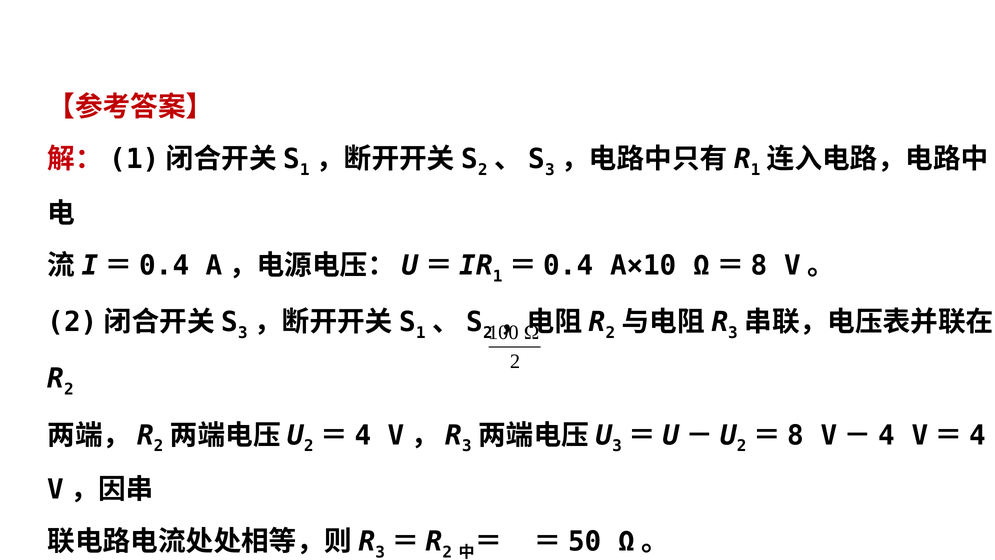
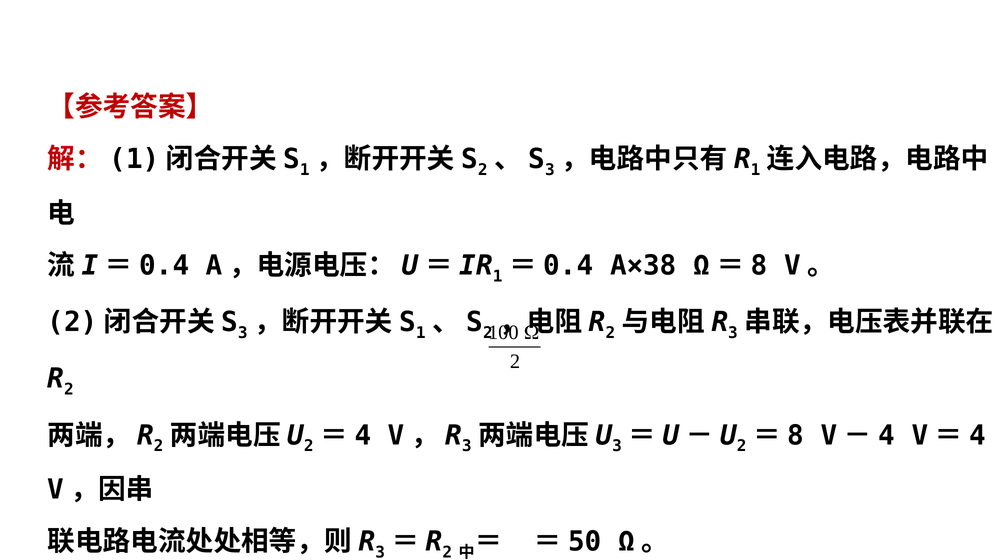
A×10: A×10 -> A×38 (643, 265)
